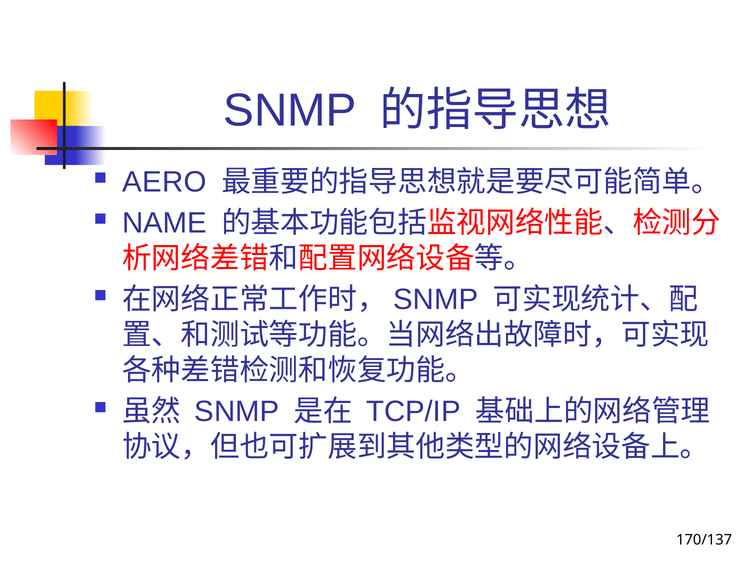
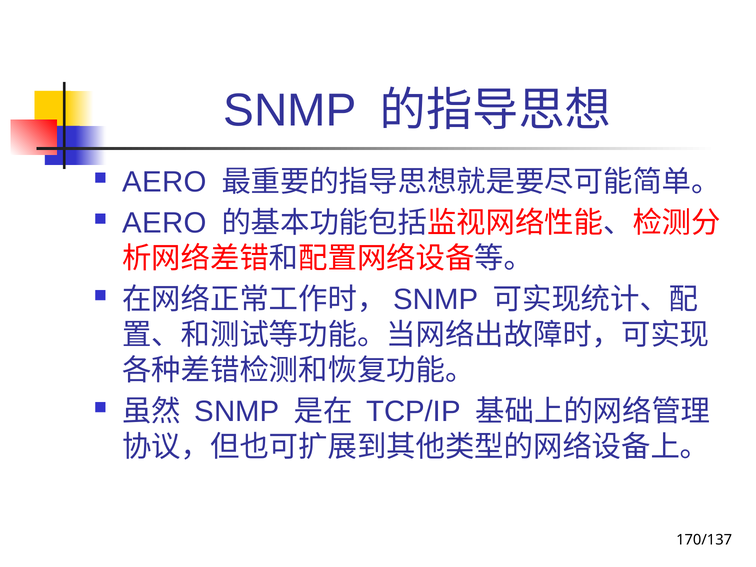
NAME: NAME -> AERO (164, 223)
